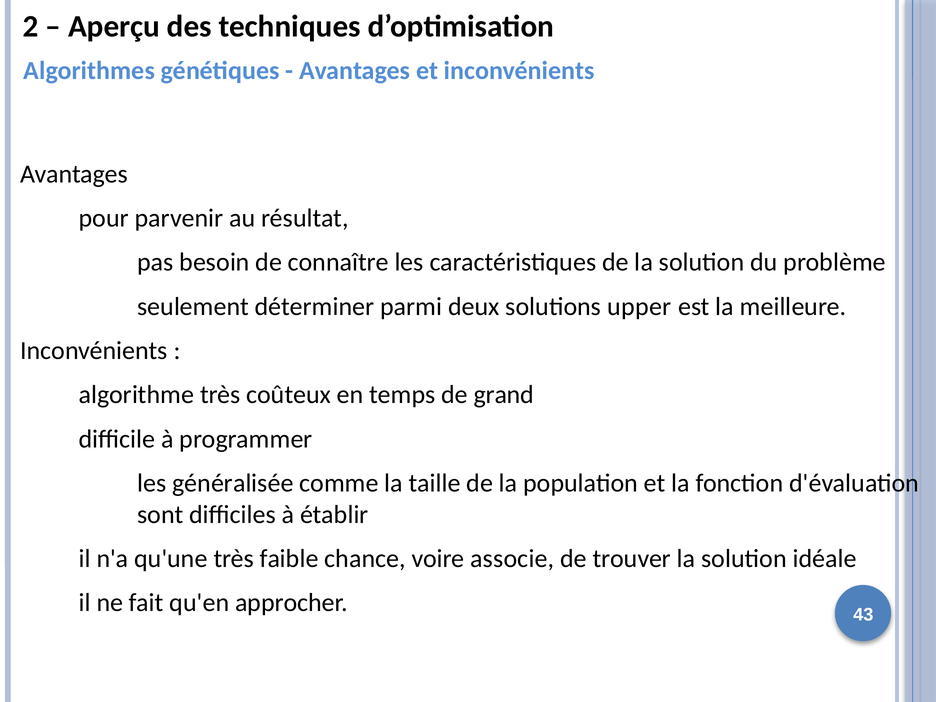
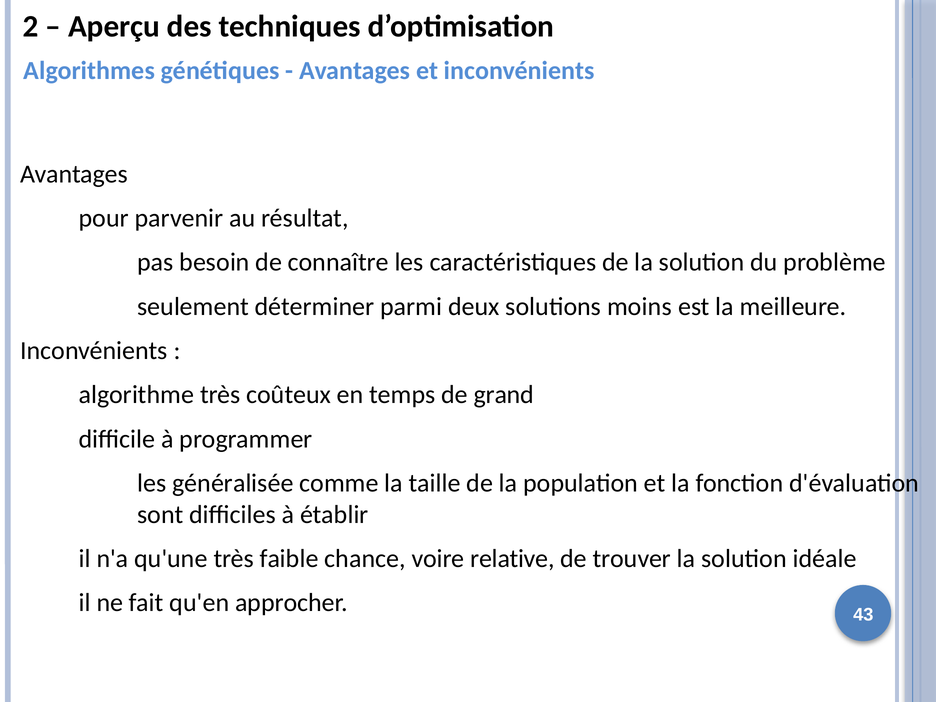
upper: upper -> moins (640, 307)
associe: associe -> relative (512, 559)
